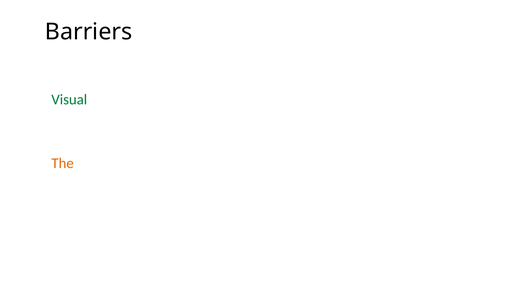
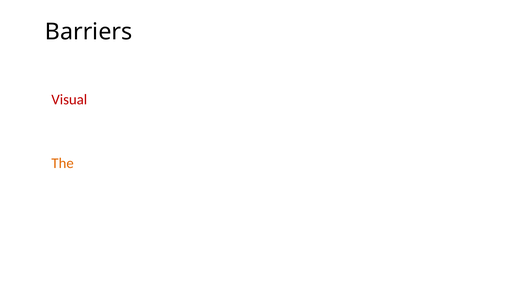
Visual colour: green -> red (69, 99)
